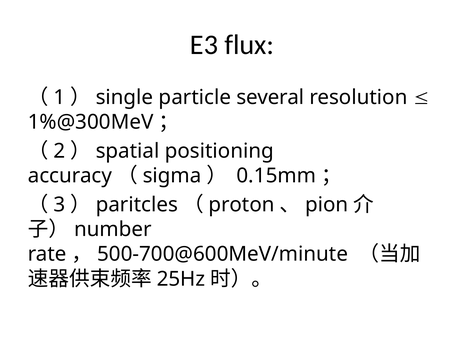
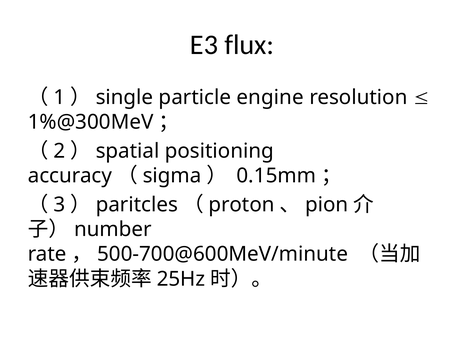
several: several -> engine (270, 97)
